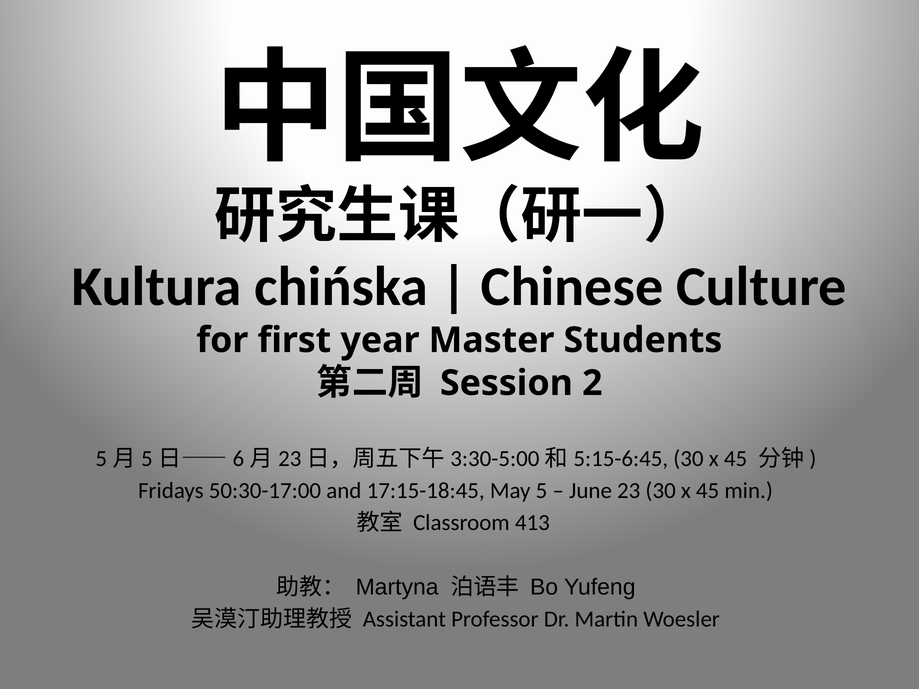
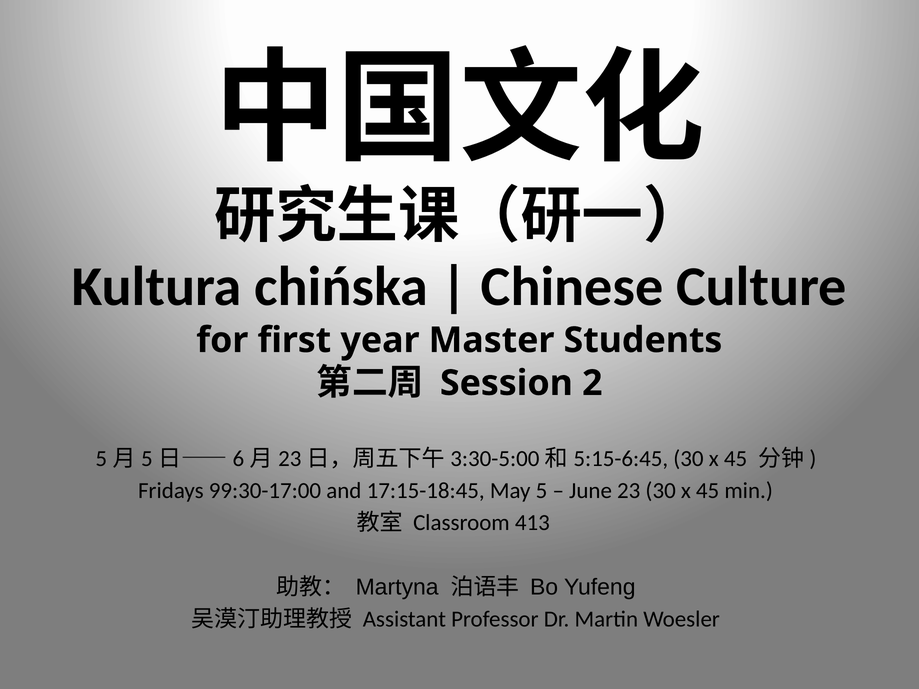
50:30-17:00: 50:30-17:00 -> 99:30-17:00 (265, 491)
